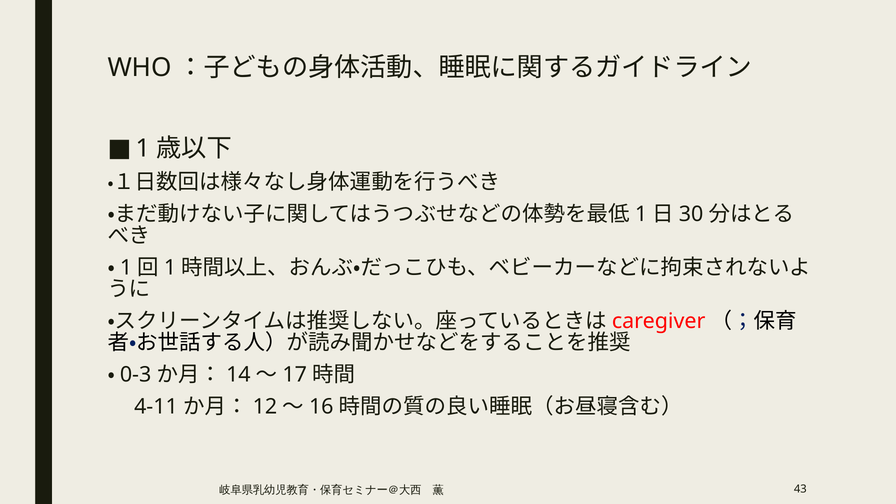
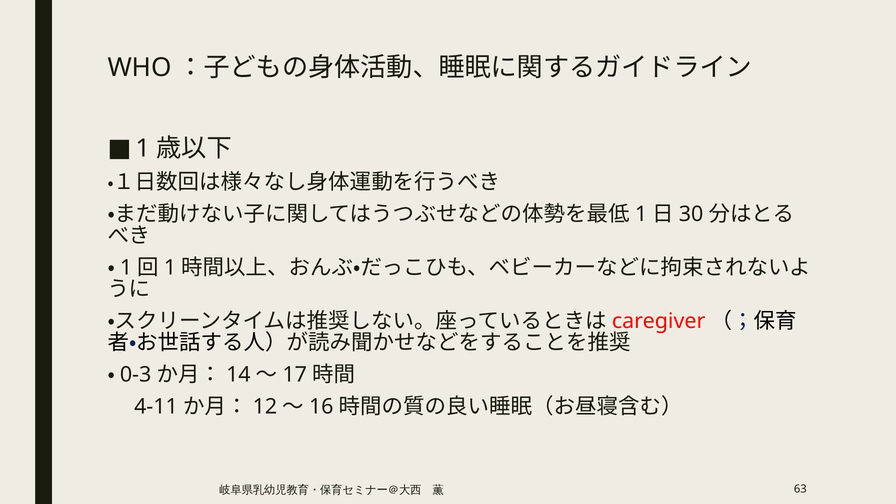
43: 43 -> 63 (800, 489)
